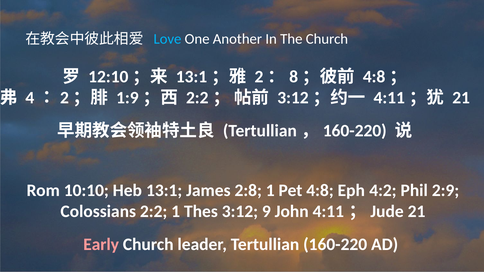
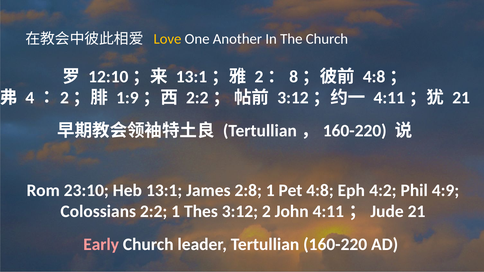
Love colour: light blue -> yellow (167, 39)
10:10: 10:10 -> 23:10 (86, 191)
2:9: 2:9 -> 4:9 (445, 191)
9: 9 -> 2 (266, 212)
